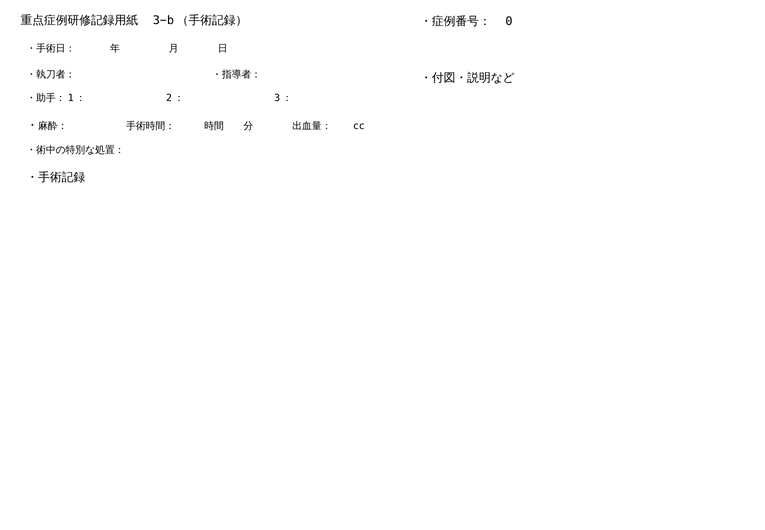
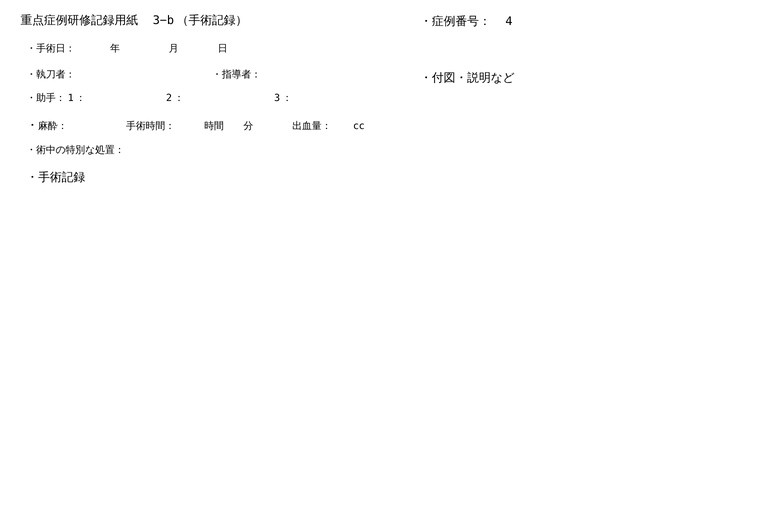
0: 0 -> 4 (509, 21)
